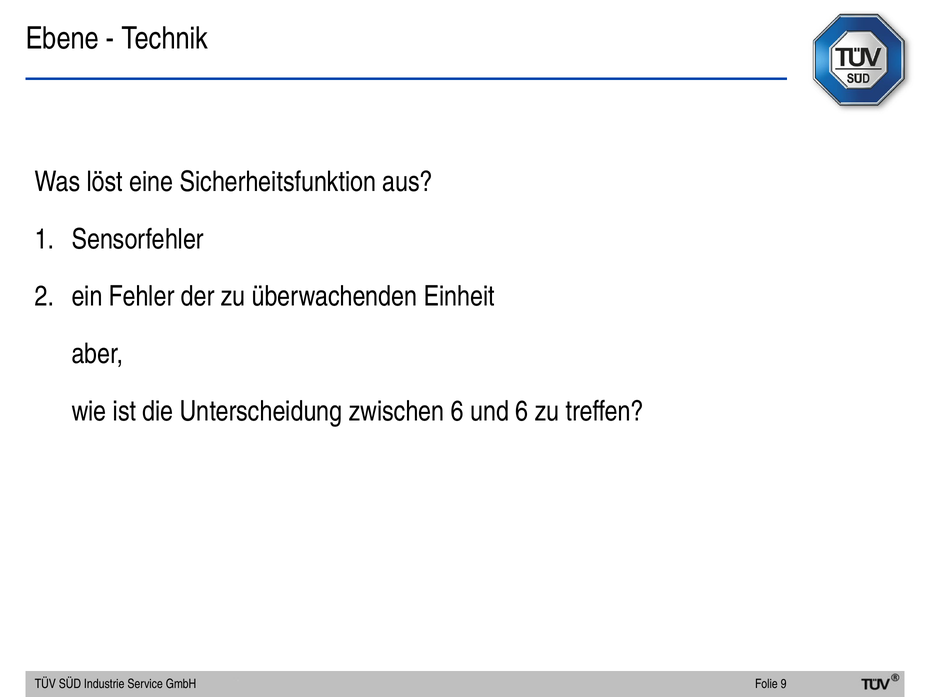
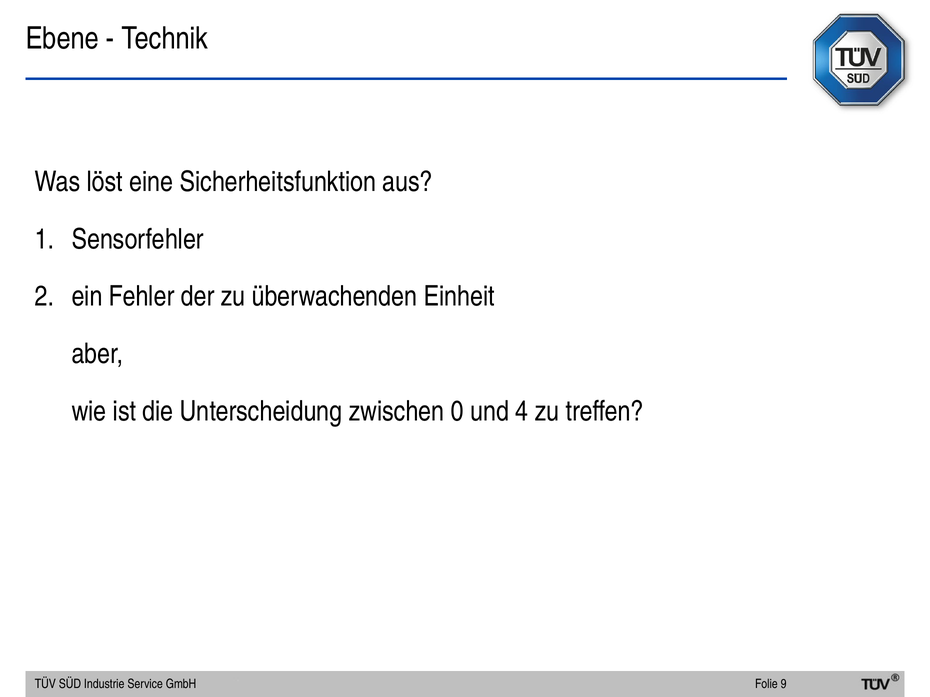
zwischen 6: 6 -> 0 (457, 411)
und 6: 6 -> 4 (522, 411)
